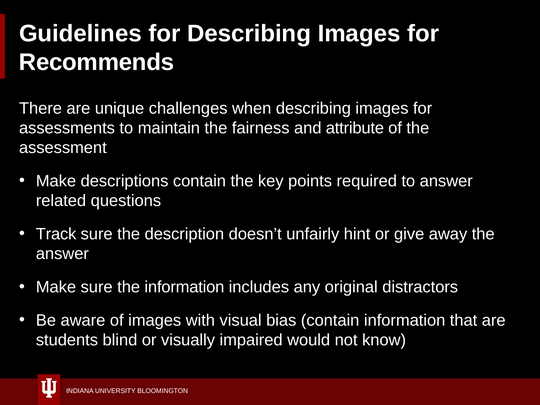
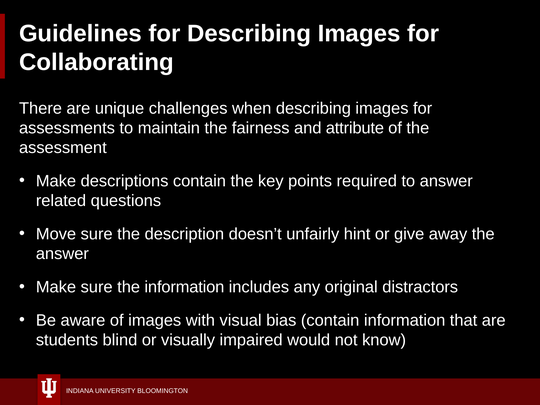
Recommends: Recommends -> Collaborating (96, 62)
Track: Track -> Move (56, 234)
